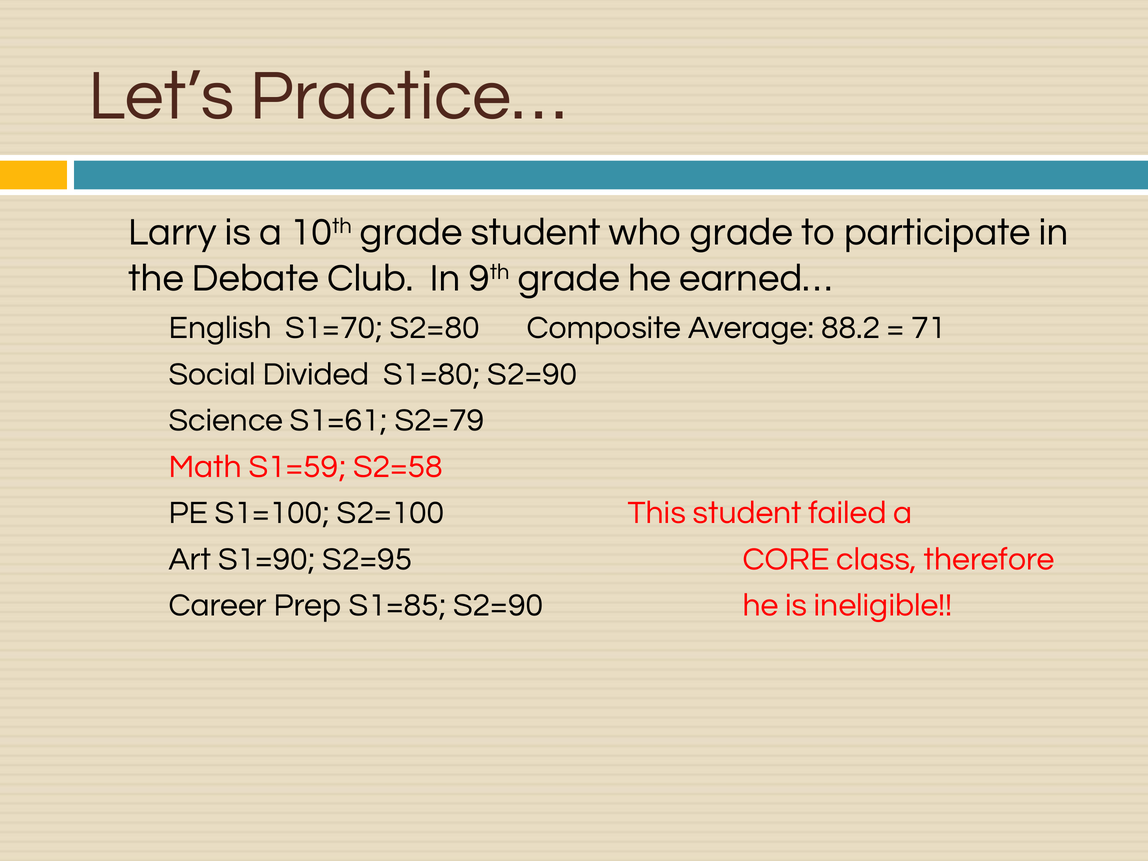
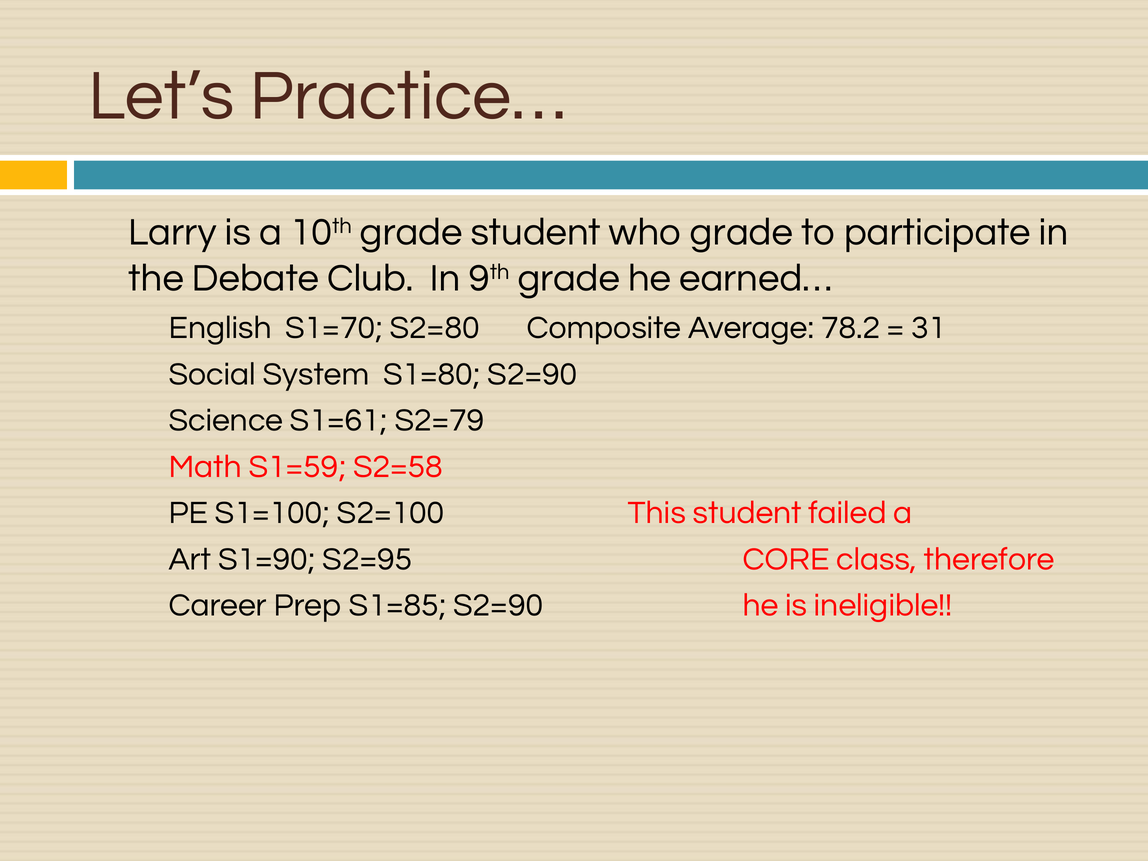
88.2: 88.2 -> 78.2 (851, 328)
71: 71 -> 31 (929, 328)
Divided: Divided -> System (316, 374)
